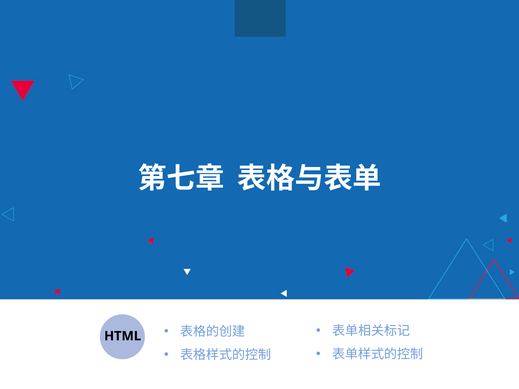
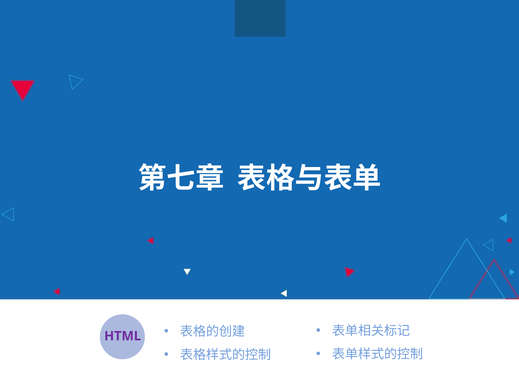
HTML colour: black -> purple (123, 336)
